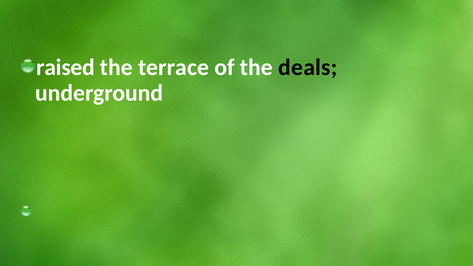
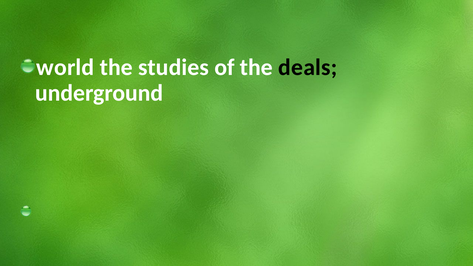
raised: raised -> world (65, 67)
terrace: terrace -> studies (173, 67)
